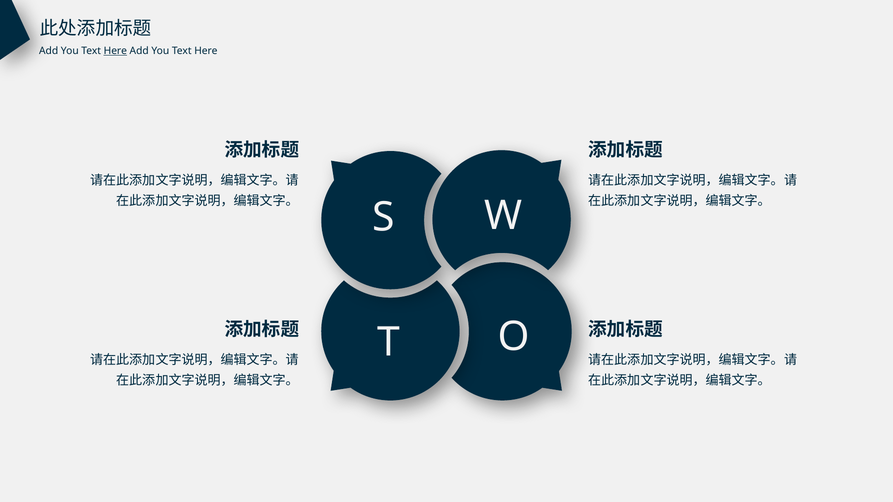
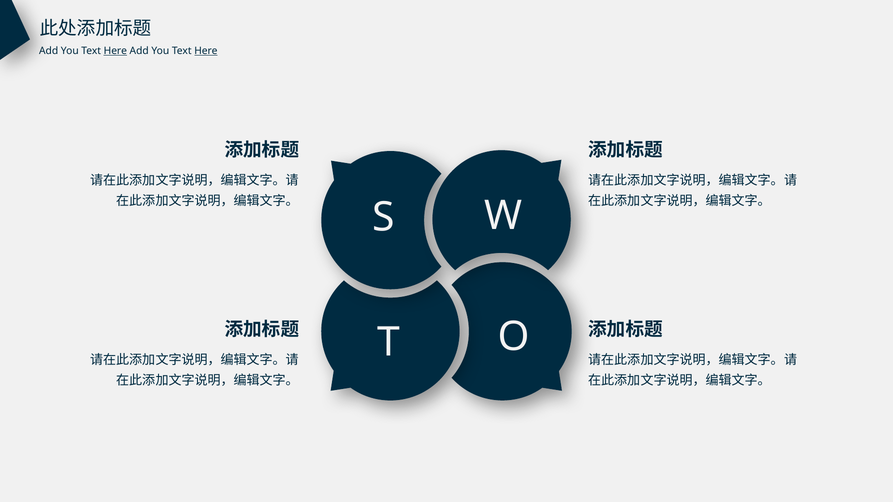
Here underline: none -> present (206, 51)
